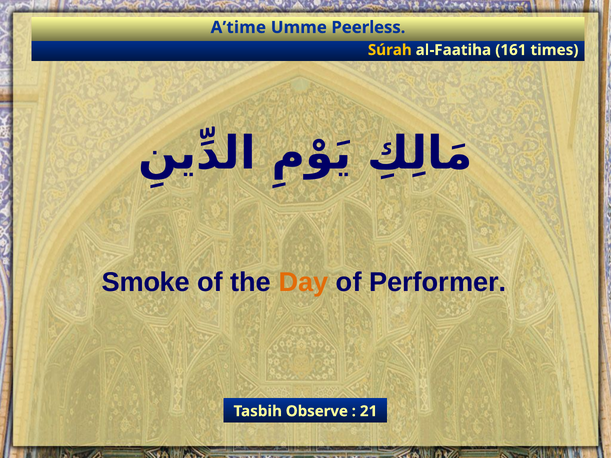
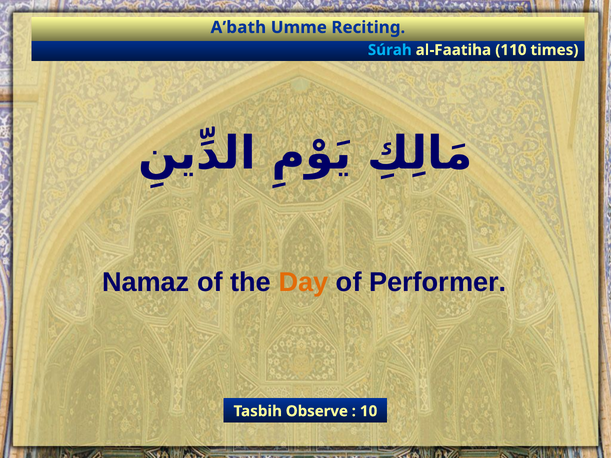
A’time: A’time -> A’bath (238, 27)
Peerless: Peerless -> Reciting (368, 27)
Súrah colour: yellow -> light blue (390, 50)
161: 161 -> 110 (511, 50)
Smoke: Smoke -> Namaz (146, 282)
21: 21 -> 10 (369, 411)
